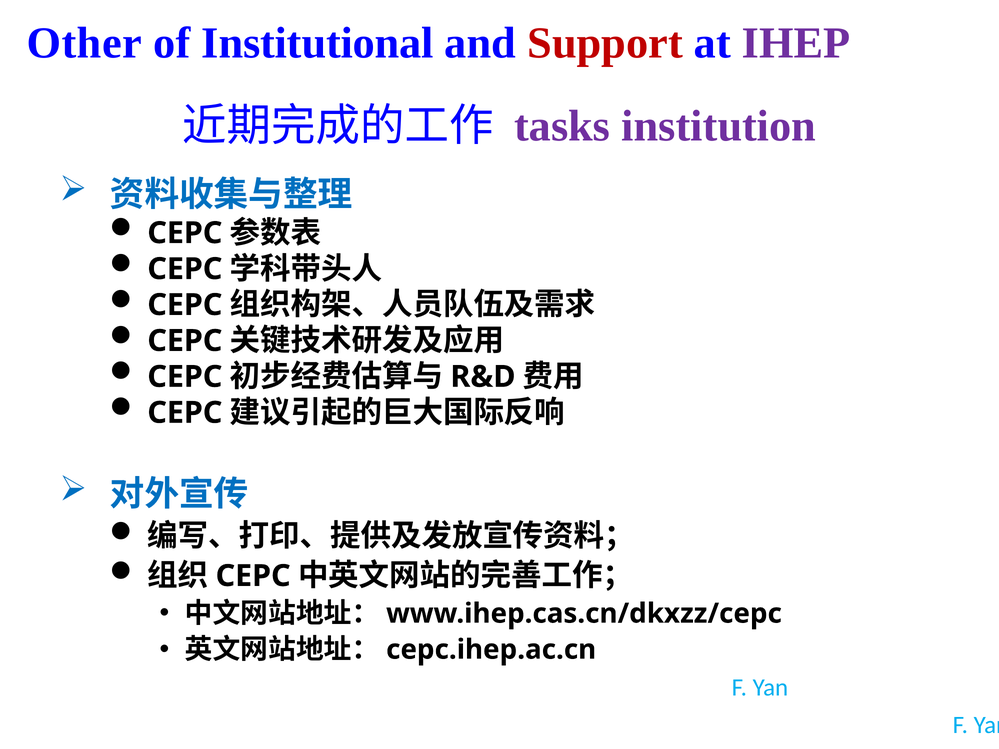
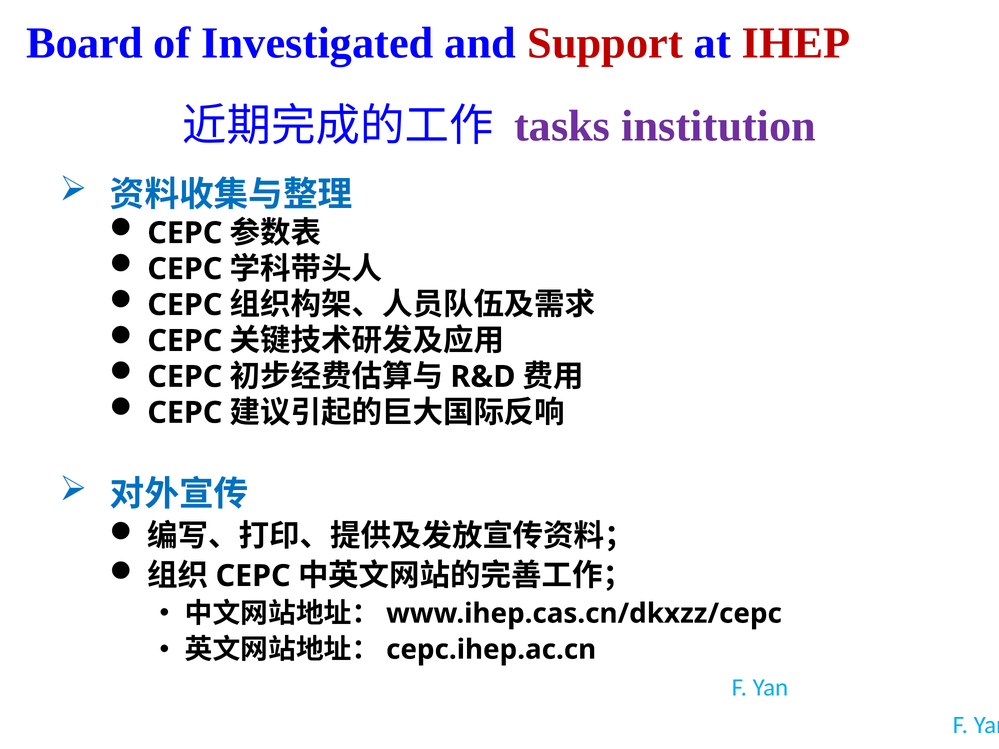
Other: Other -> Board (85, 43)
Institutional: Institutional -> Investigated (317, 43)
IHEP colour: purple -> red (796, 43)
